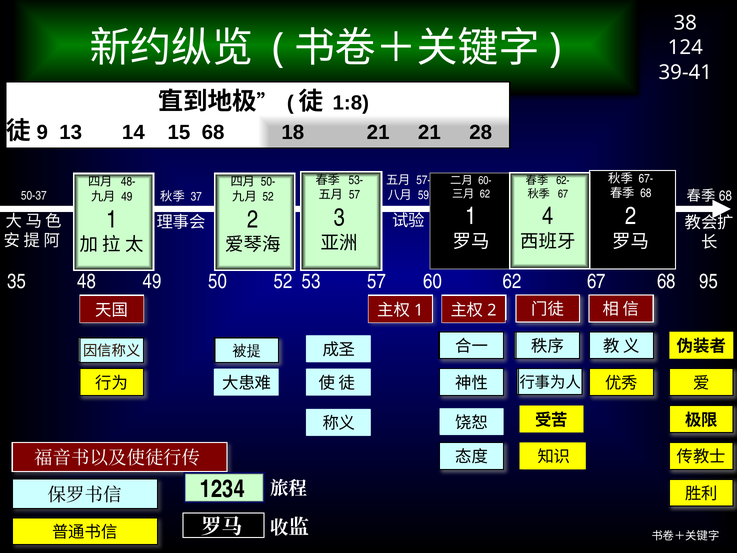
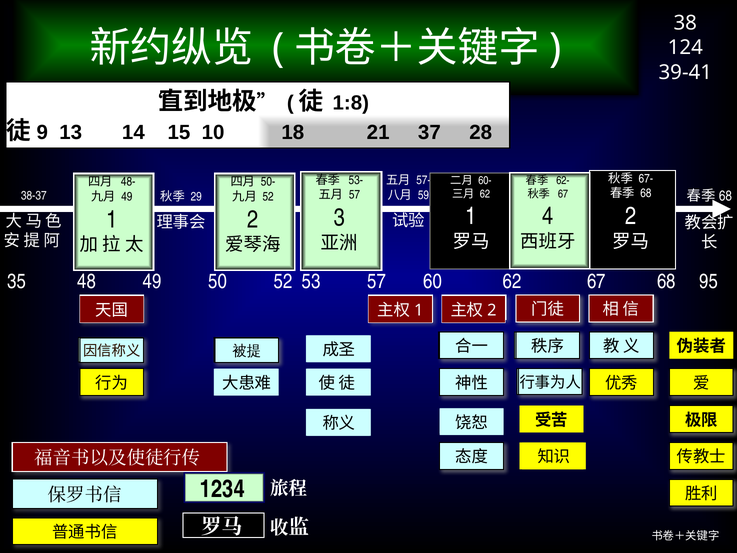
15 68: 68 -> 10 (213, 133)
21 21: 21 -> 37 (429, 133)
50-37: 50-37 -> 38-37 (34, 196)
37: 37 -> 29 (196, 197)
